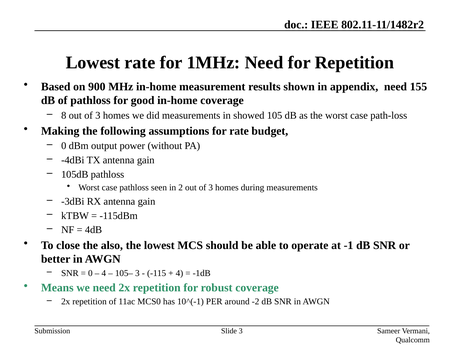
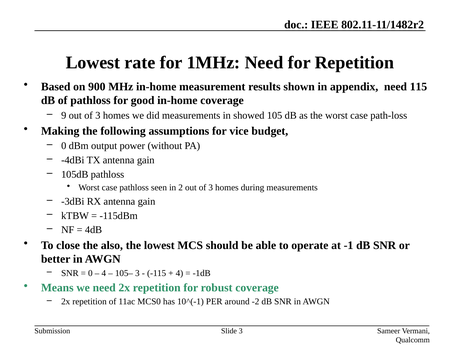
155: 155 -> 115 (418, 87)
8: 8 -> 9 (64, 115)
for rate: rate -> vice (239, 131)
